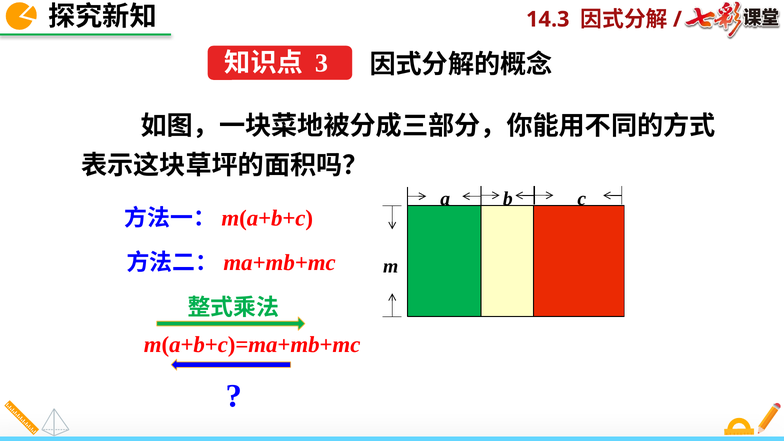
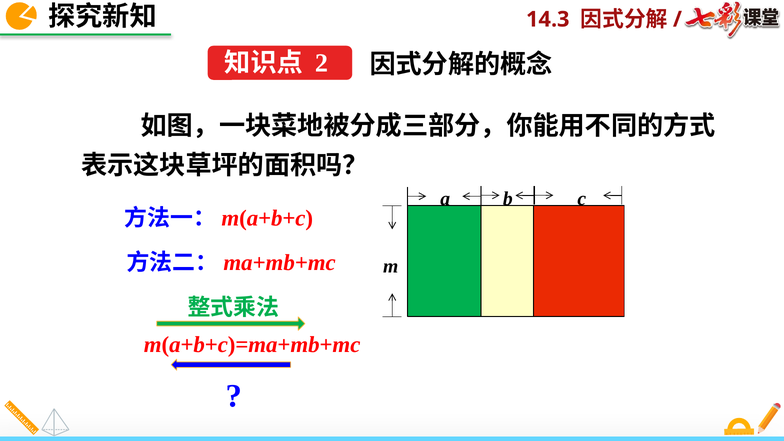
3: 3 -> 2 (322, 63)
